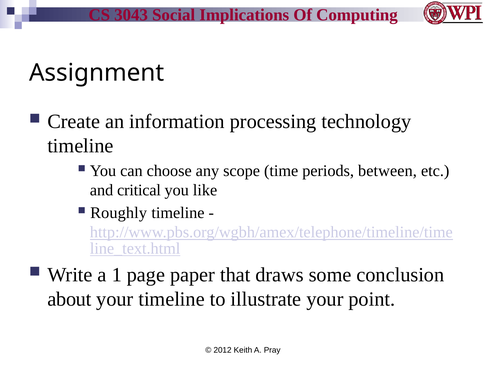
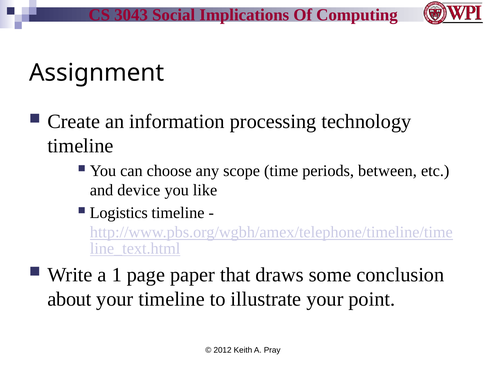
critical: critical -> device (139, 190)
Roughly: Roughly -> Logistics (119, 213)
